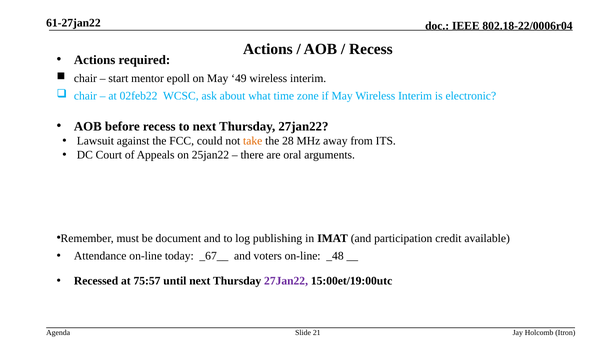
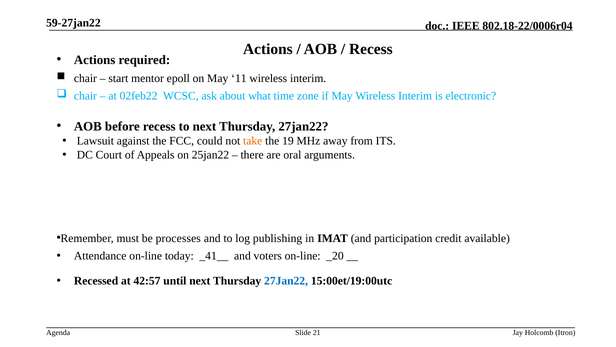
61-27jan22: 61-27jan22 -> 59-27jan22 (73, 23)
49: 49 -> 11 (239, 78)
28: 28 -> 19 (288, 141)
document: document -> processes (178, 238)
_67__: _67__ -> _41__ (214, 256)
_48: _48 -> _20 (335, 256)
75:57: 75:57 -> 42:57 (147, 280)
27Jan22 colour: purple -> blue (286, 280)
